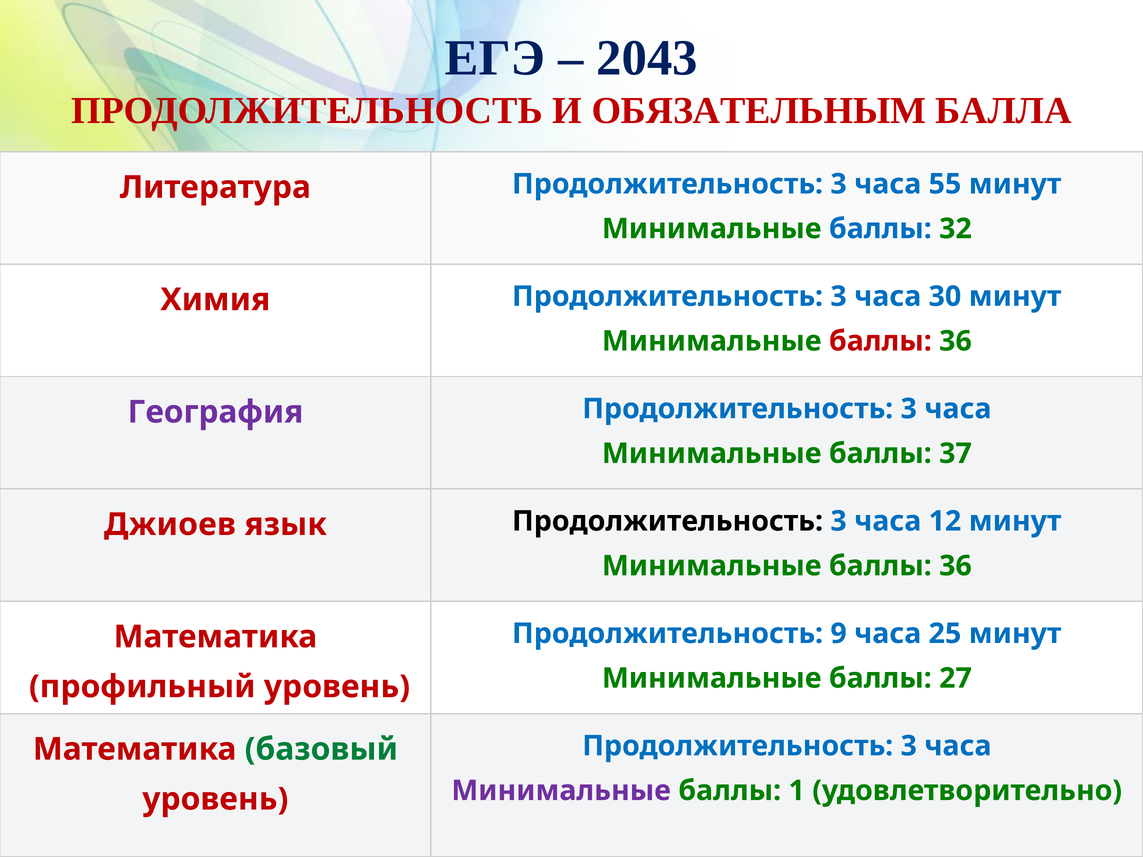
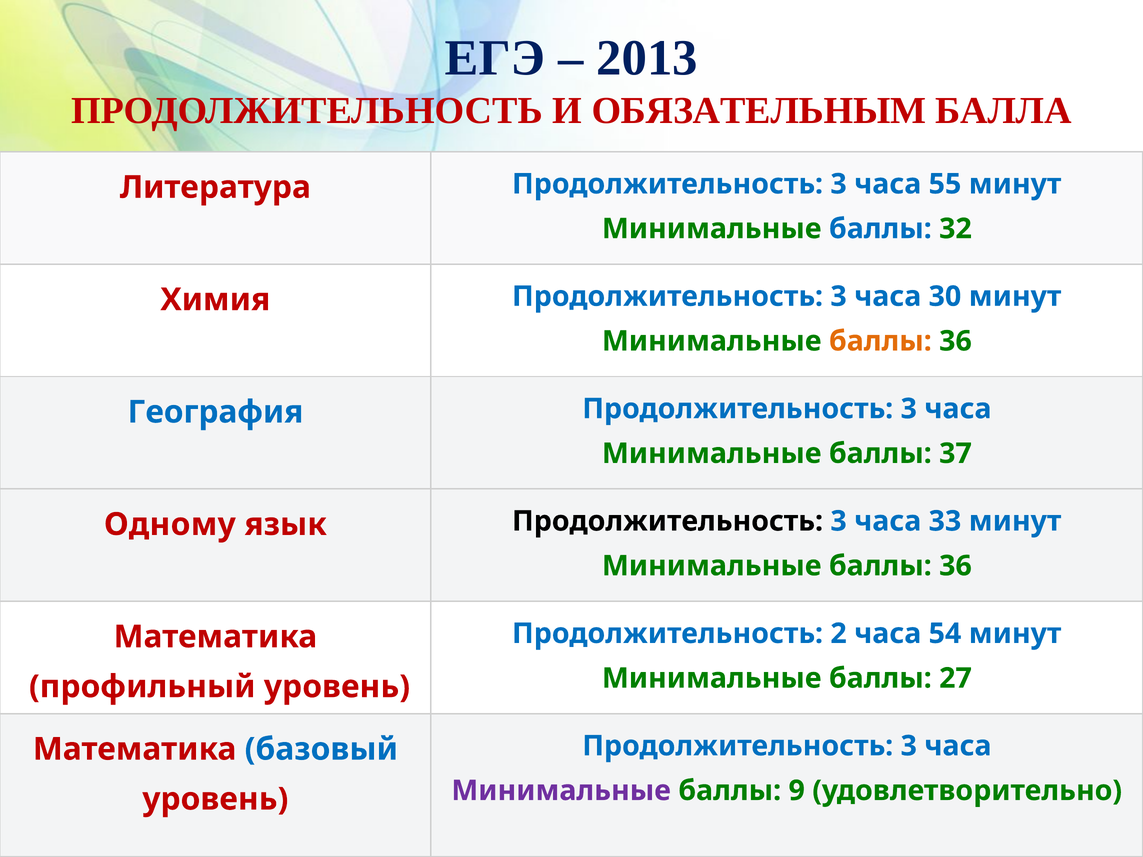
2043: 2043 -> 2013 (647, 58)
баллы colour: red -> orange (880, 341)
География colour: purple -> blue (215, 412)
Джиоев: Джиоев -> Одному (170, 525)
12: 12 -> 33 (945, 521)
9: 9 -> 2 (839, 634)
25: 25 -> 54 (945, 634)
базовый colour: green -> blue (321, 749)
1: 1 -> 9 (797, 791)
